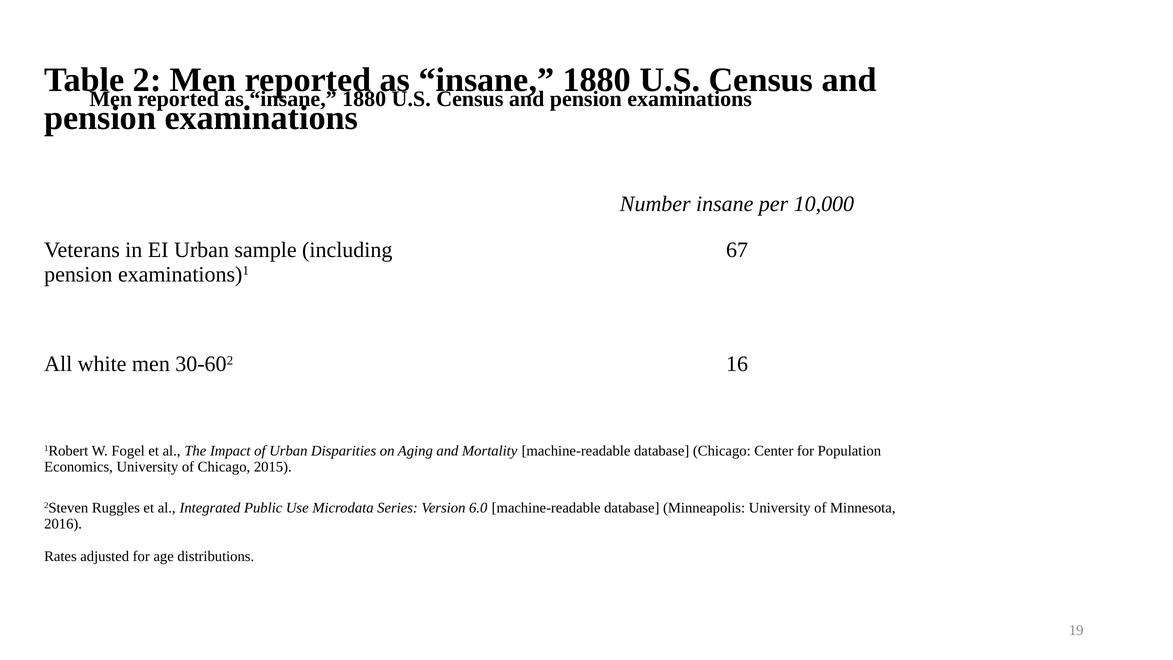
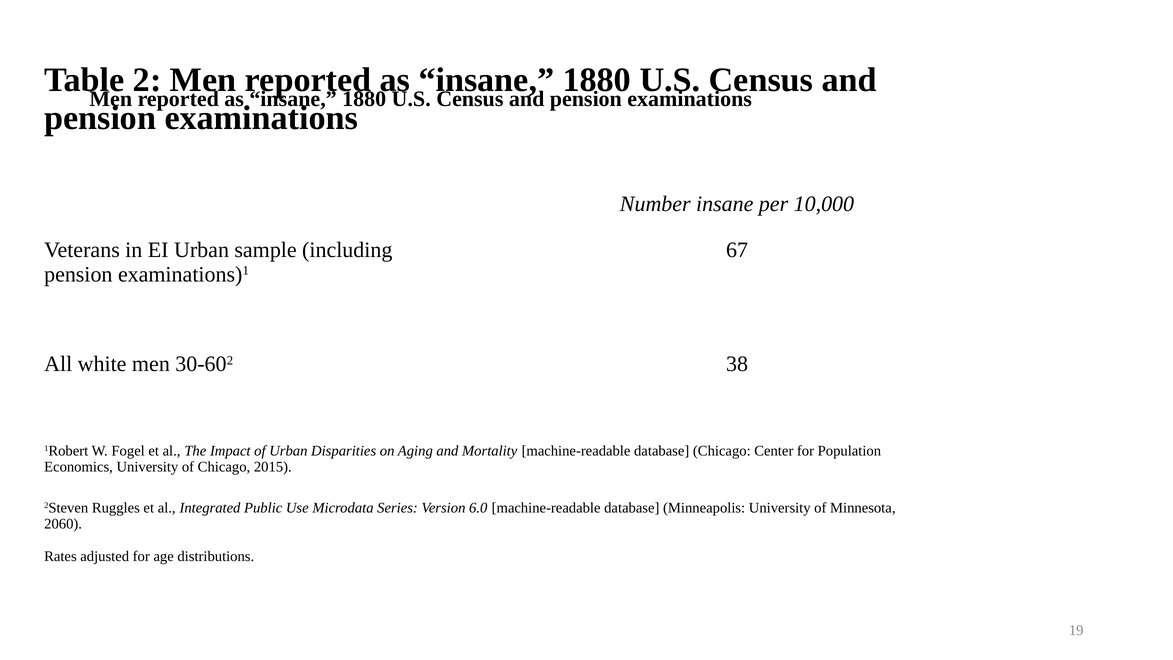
16: 16 -> 38 (737, 364)
2016: 2016 -> 2060 (63, 524)
